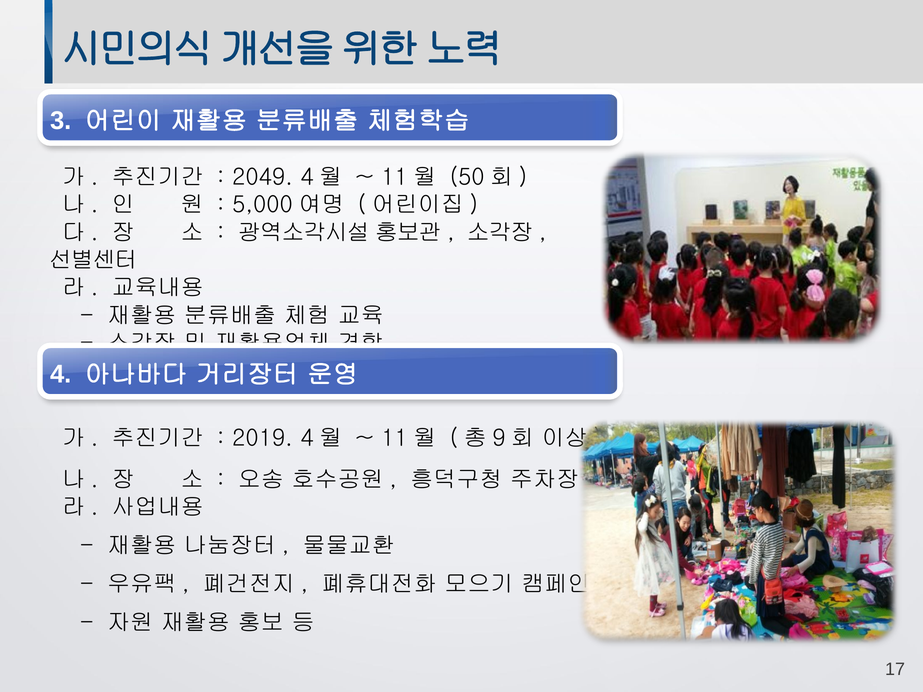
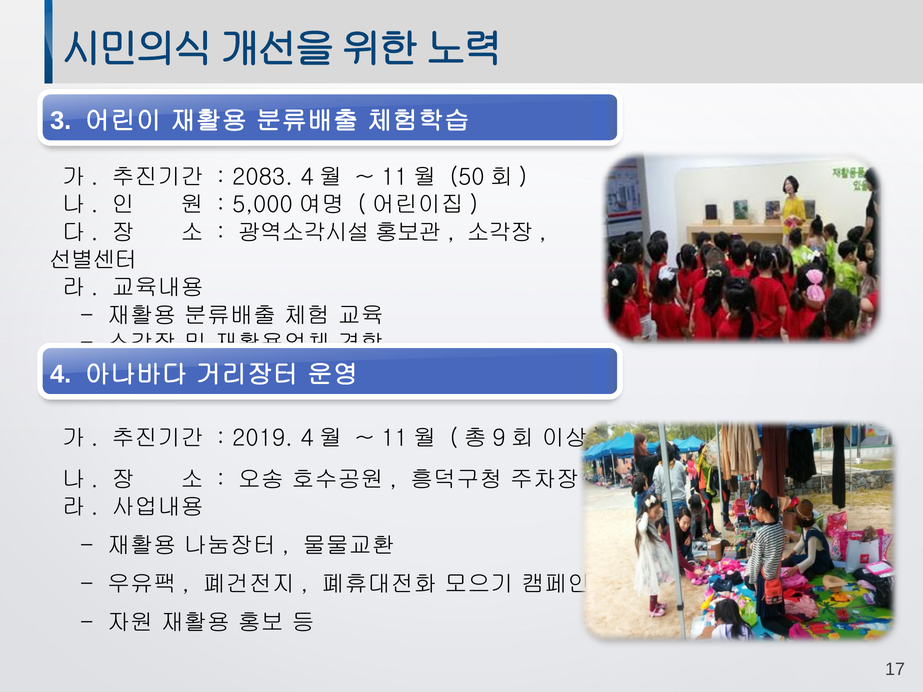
2049: 2049 -> 2083 (263, 177)
